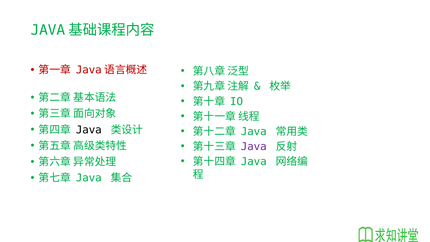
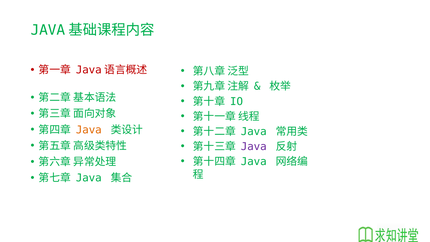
Java colour: black -> orange (89, 130)
